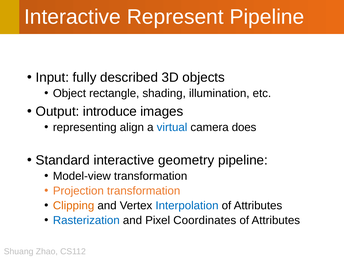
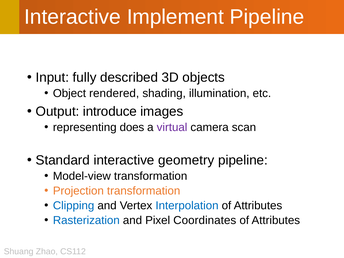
Represent: Represent -> Implement (175, 17)
rectangle: rectangle -> rendered (114, 93)
align: align -> does (132, 127)
virtual colour: blue -> purple (172, 127)
does: does -> scan (244, 127)
Clipping colour: orange -> blue (74, 206)
